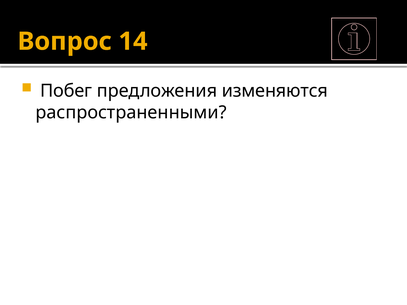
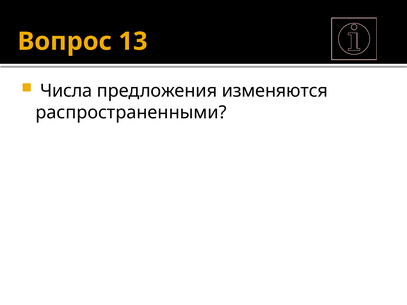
14: 14 -> 13 (133, 41)
Побег: Побег -> Числа (66, 91)
